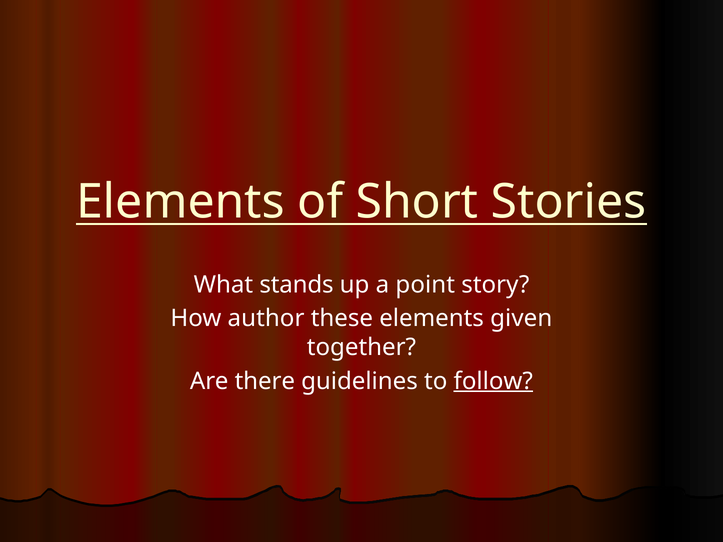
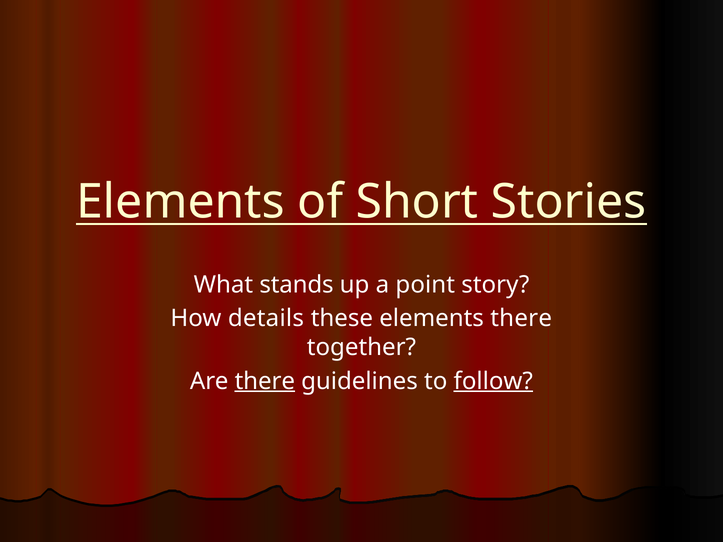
author: author -> details (266, 319)
elements given: given -> there (521, 319)
there underline: none -> present (265, 381)
